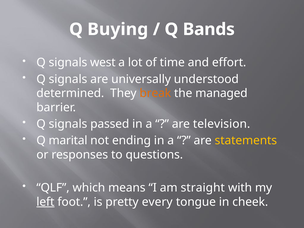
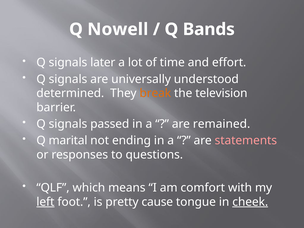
Buying: Buying -> Nowell (118, 29)
west: west -> later (103, 63)
managed: managed -> television (221, 93)
television: television -> remained (222, 124)
statements colour: yellow -> pink (246, 140)
straight: straight -> comfort (203, 188)
every: every -> cause (157, 202)
cheek underline: none -> present (250, 202)
